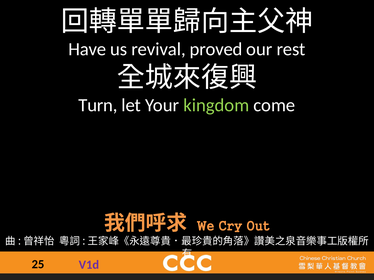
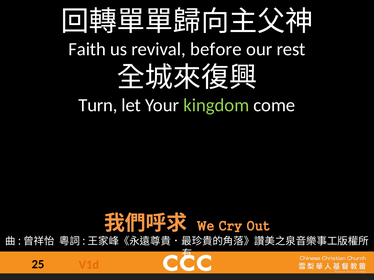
Have: Have -> Faith (87, 49)
proved: proved -> before (216, 49)
V1d colour: purple -> orange (89, 265)
